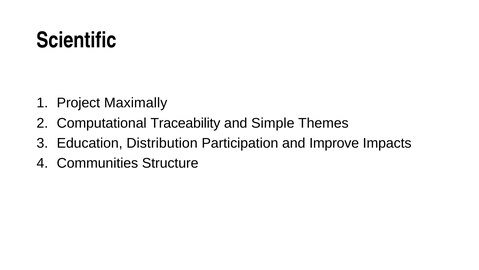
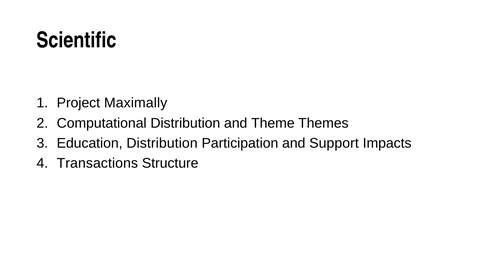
Computational Traceability: Traceability -> Distribution (185, 123)
Simple: Simple -> Theme (273, 123)
Improve: Improve -> Support (334, 143)
Communities: Communities -> Transactions (97, 163)
